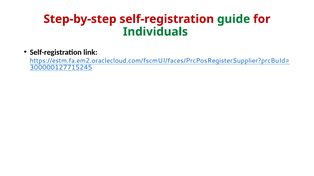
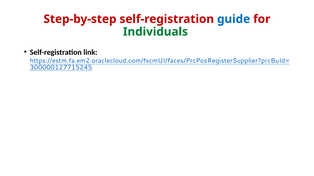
guide colour: green -> blue (234, 19)
